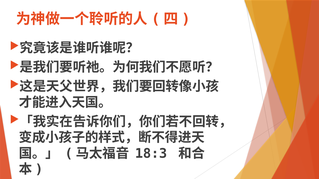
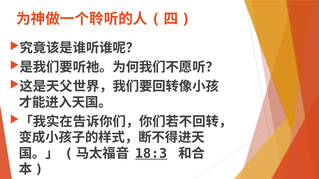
18:3 underline: none -> present (151, 154)
